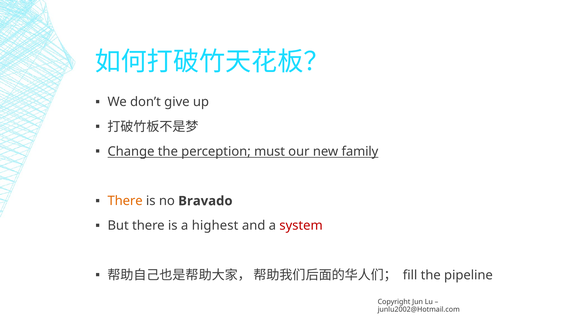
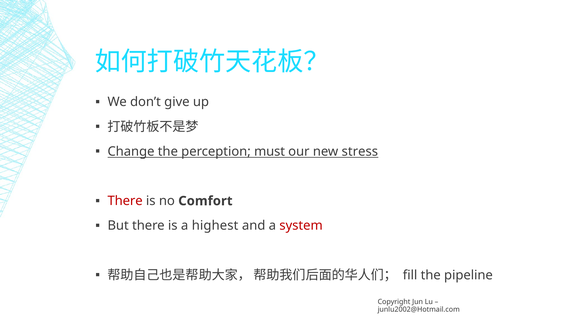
family: family -> stress (360, 152)
There colour: orange -> red (125, 201)
Bravado: Bravado -> Comfort (205, 201)
